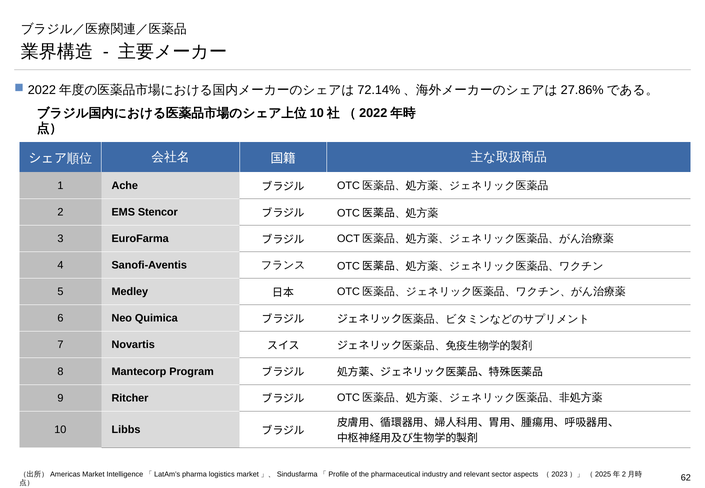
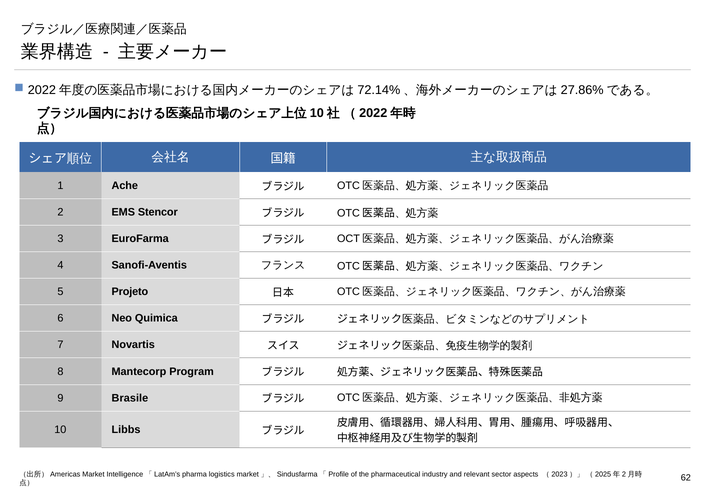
Medley: Medley -> Projeto (130, 292)
Ritcher: Ritcher -> Brasile (130, 398)
